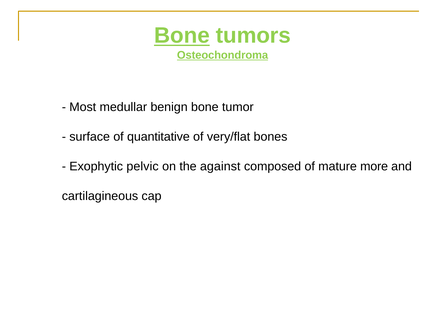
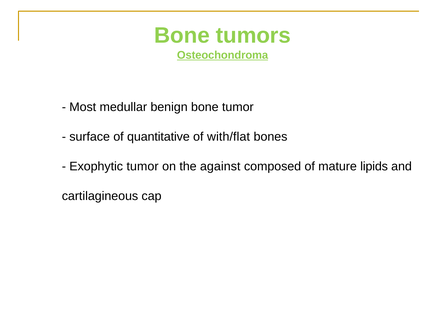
Bone underline: present -> none (182, 36)
very/flat: very/flat -> with/flat (228, 137)
Exophytic pelvic: pelvic -> tumor (143, 166)
more: more -> lipids (374, 166)
